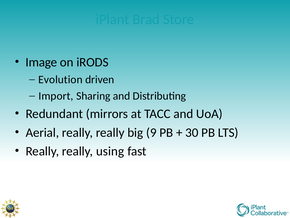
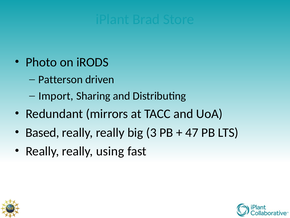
Image: Image -> Photo (41, 62)
Evolution: Evolution -> Patterson (61, 79)
Aerial: Aerial -> Based (42, 132)
9: 9 -> 3 (151, 132)
30: 30 -> 47 (192, 132)
